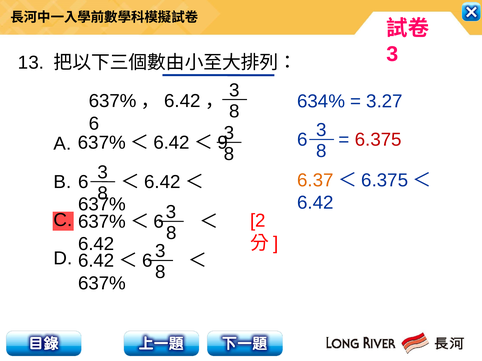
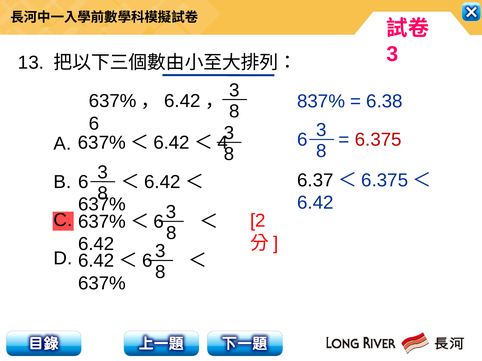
634%: 634% -> 837% (321, 101)
3.27: 3.27 -> 6.38 (385, 101)
9: 9 -> 4 (223, 143)
6.37 colour: orange -> black (315, 181)
